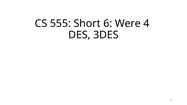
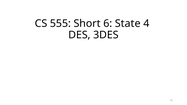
Were: Were -> State (128, 24)
